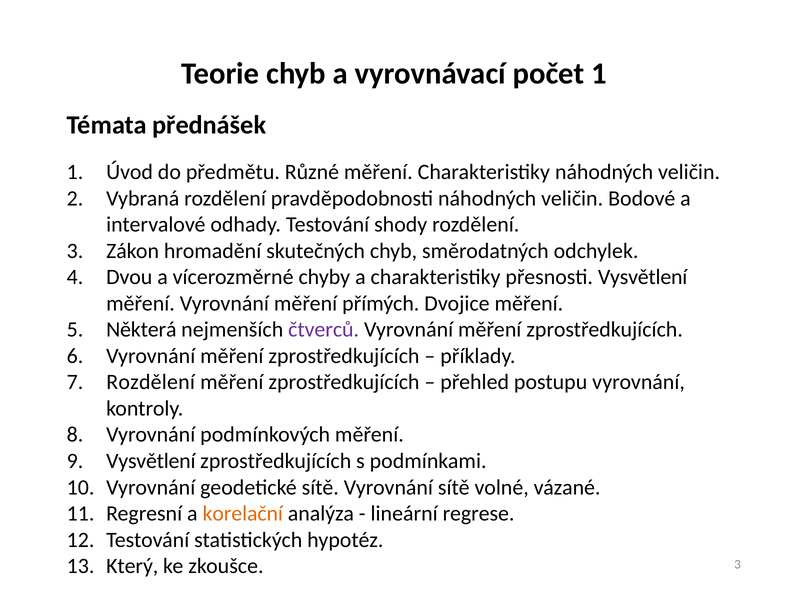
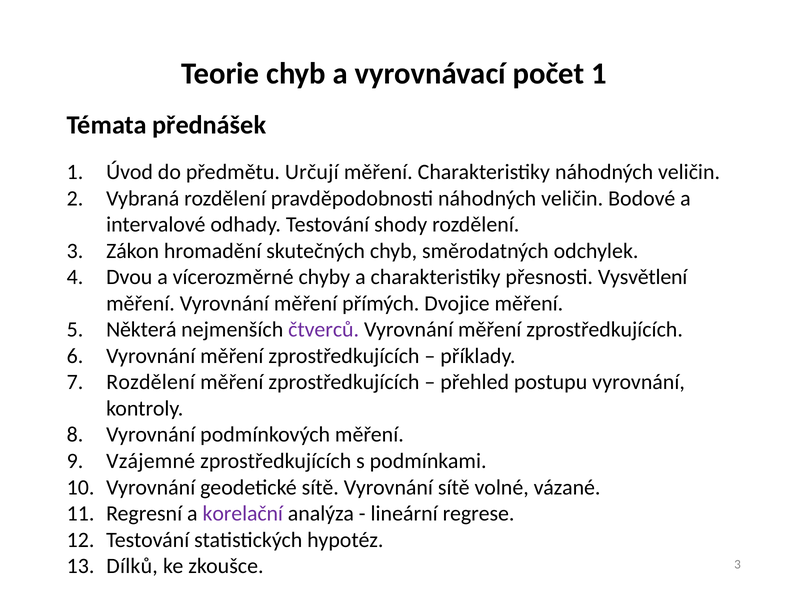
Různé: Různé -> Určují (312, 172)
Vysvětlení: Vysvětlení -> Vzájemné (151, 461)
korelační colour: orange -> purple (243, 514)
Který: Který -> Dílků (132, 566)
